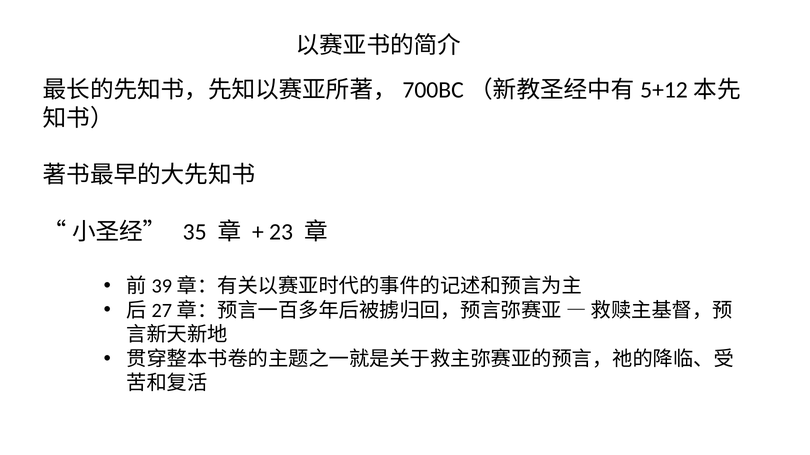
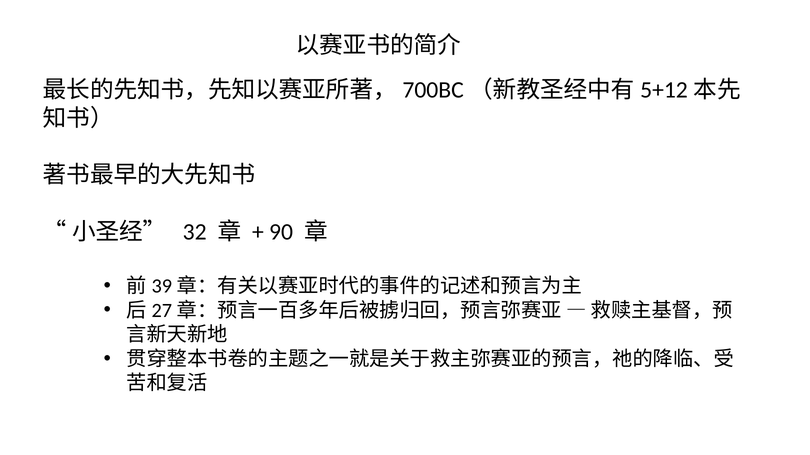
35: 35 -> 32 (195, 232)
23: 23 -> 90 (281, 232)
